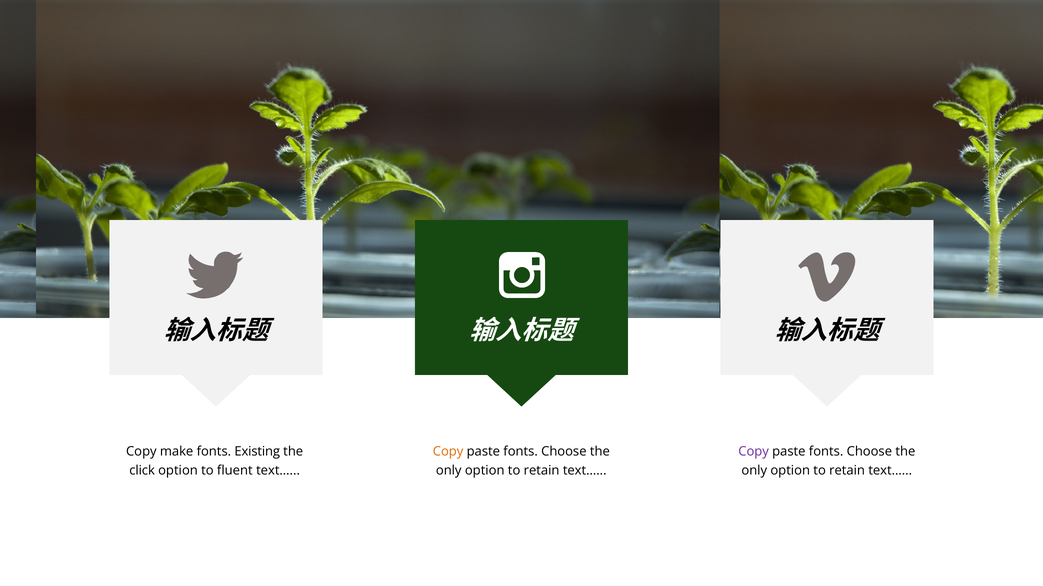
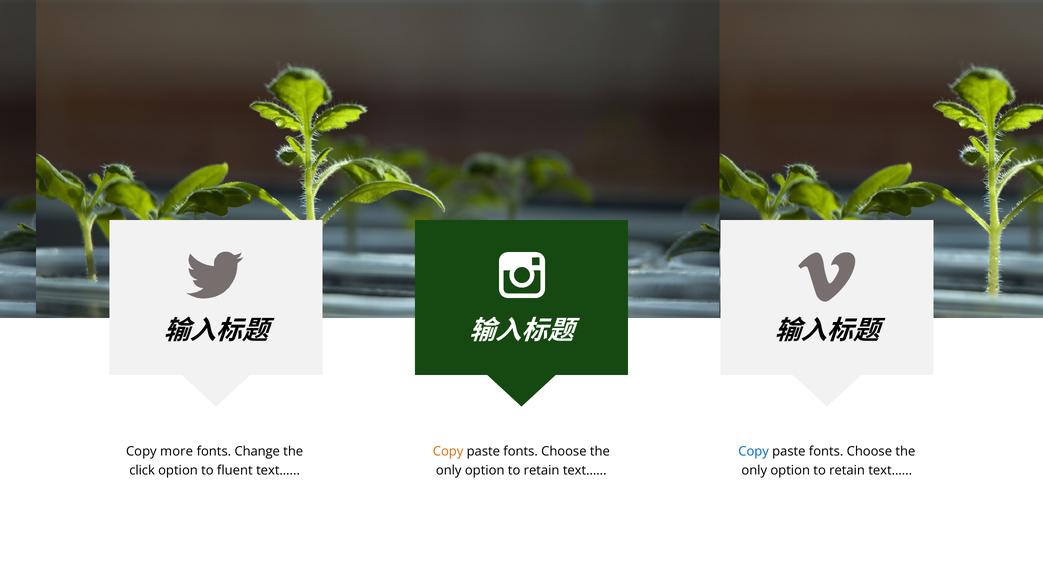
make: make -> more (177, 452)
Existing: Existing -> Change (257, 452)
Copy colour: purple -> blue (754, 452)
